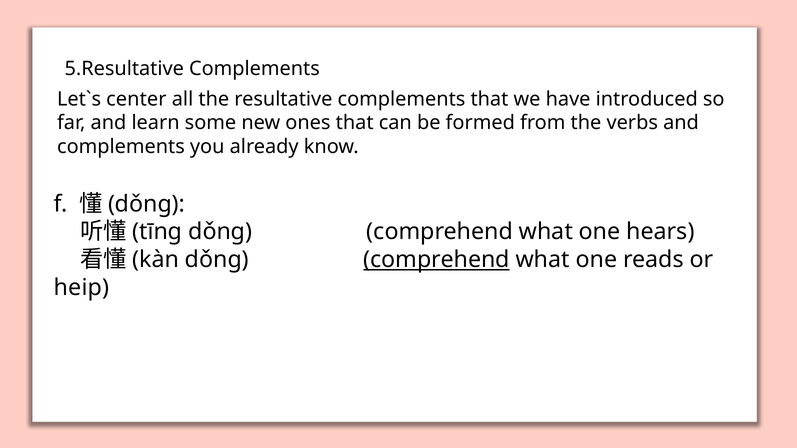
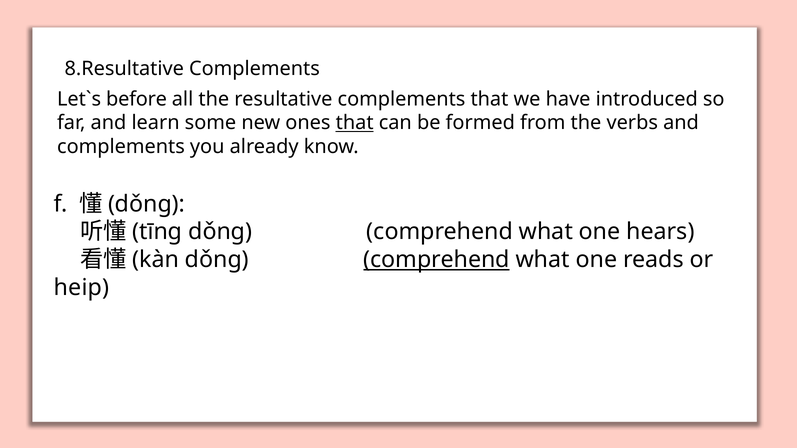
5.Resultative: 5.Resultative -> 8.Resultative (124, 69)
center: center -> before (137, 99)
that underline: none -> present (355, 123)
